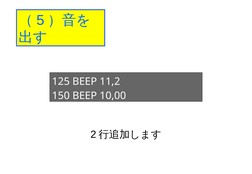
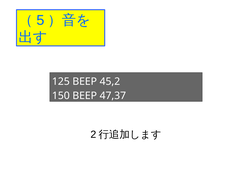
11,2: 11,2 -> 45,2 (110, 82)
10,00: 10,00 -> 47,37 (113, 96)
